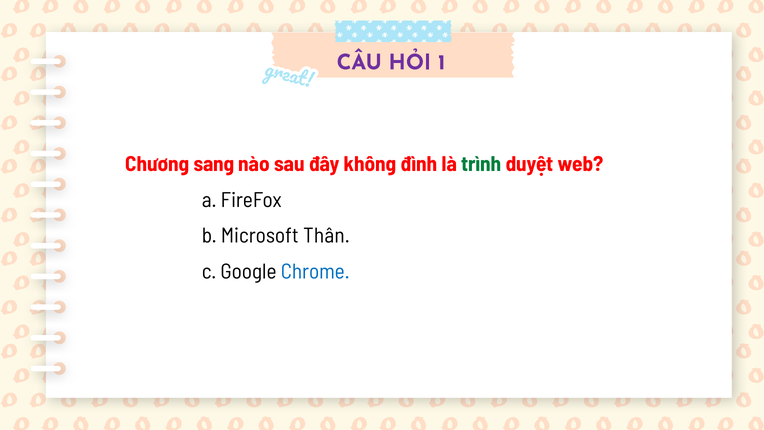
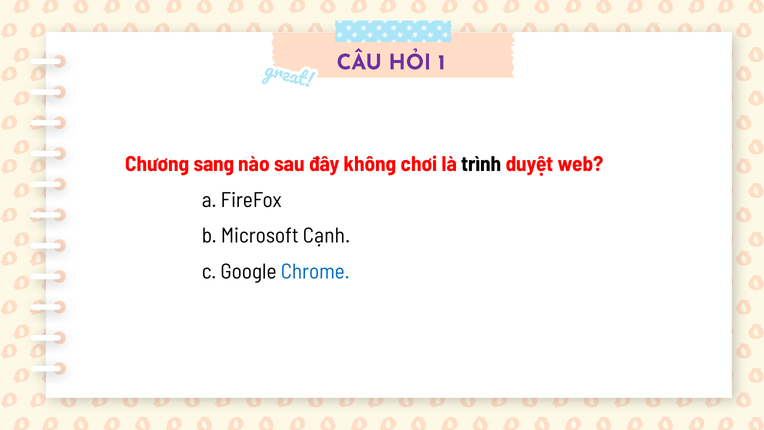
đình: đình -> chơi (419, 164)
trình colour: green -> black (481, 164)
Thân: Thân -> Cạnh (326, 236)
